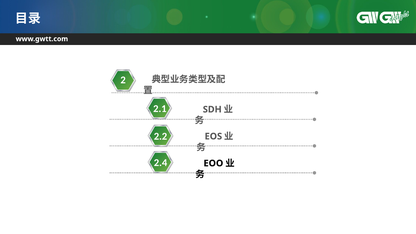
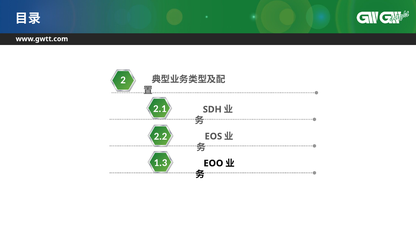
2.4: 2.4 -> 1.3 (161, 163)
